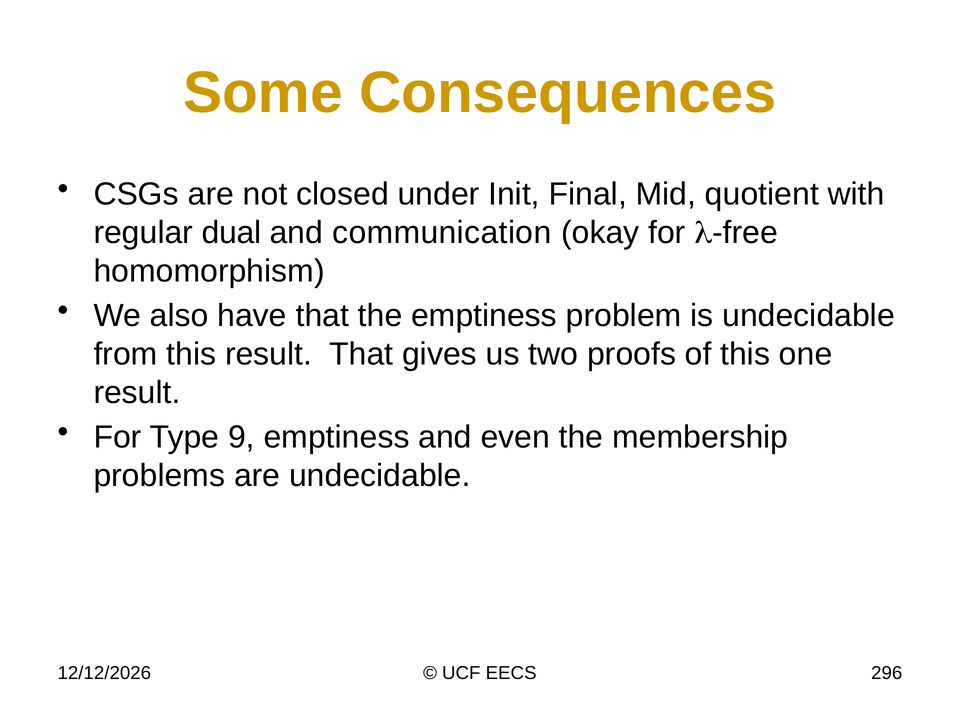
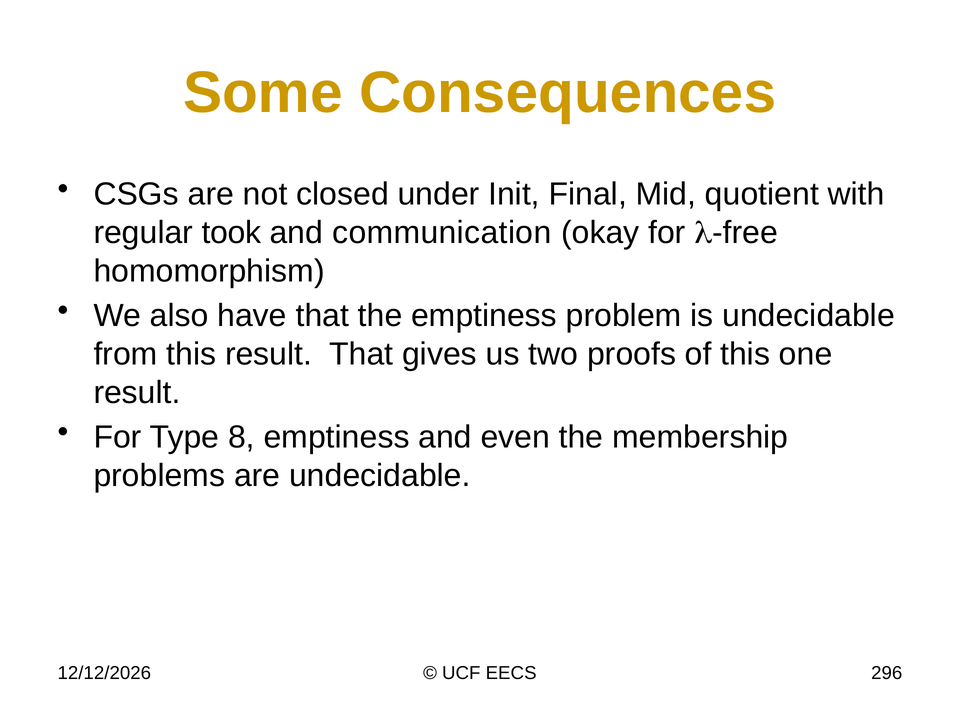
dual: dual -> took (231, 233)
9: 9 -> 8 (241, 437)
